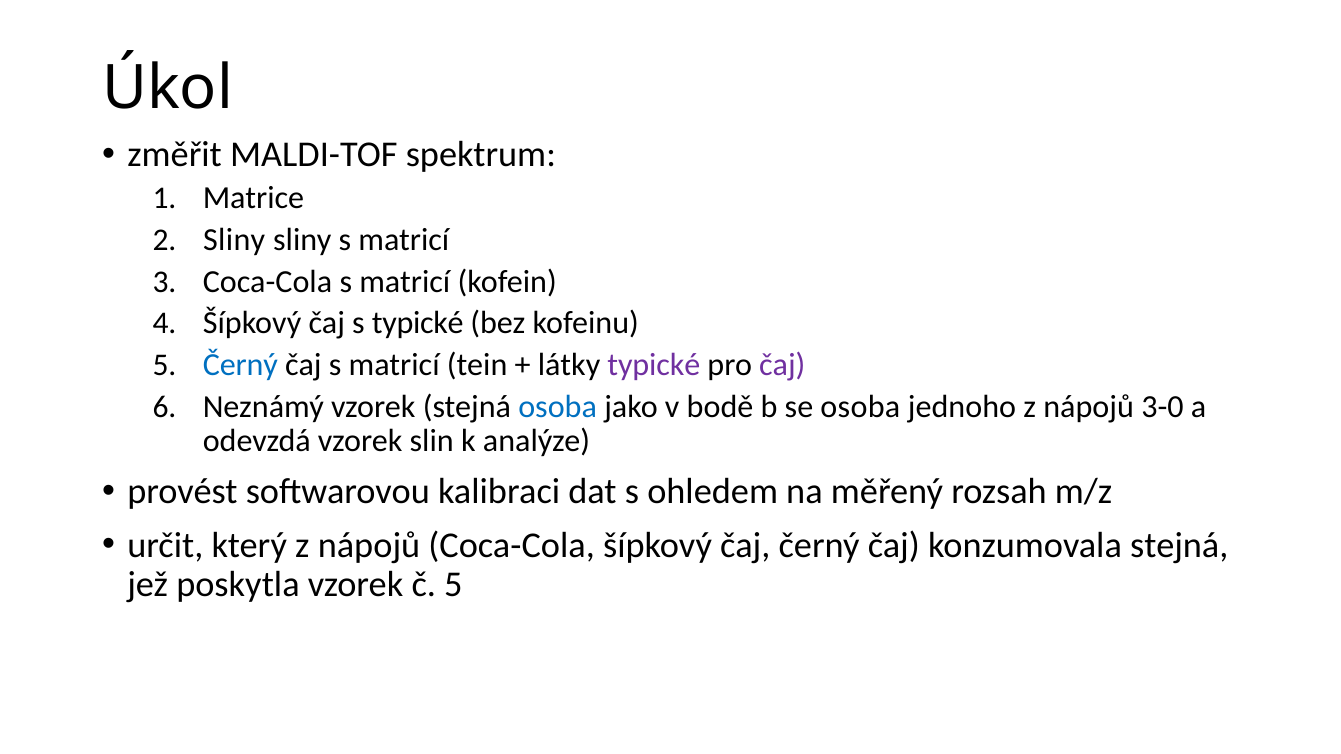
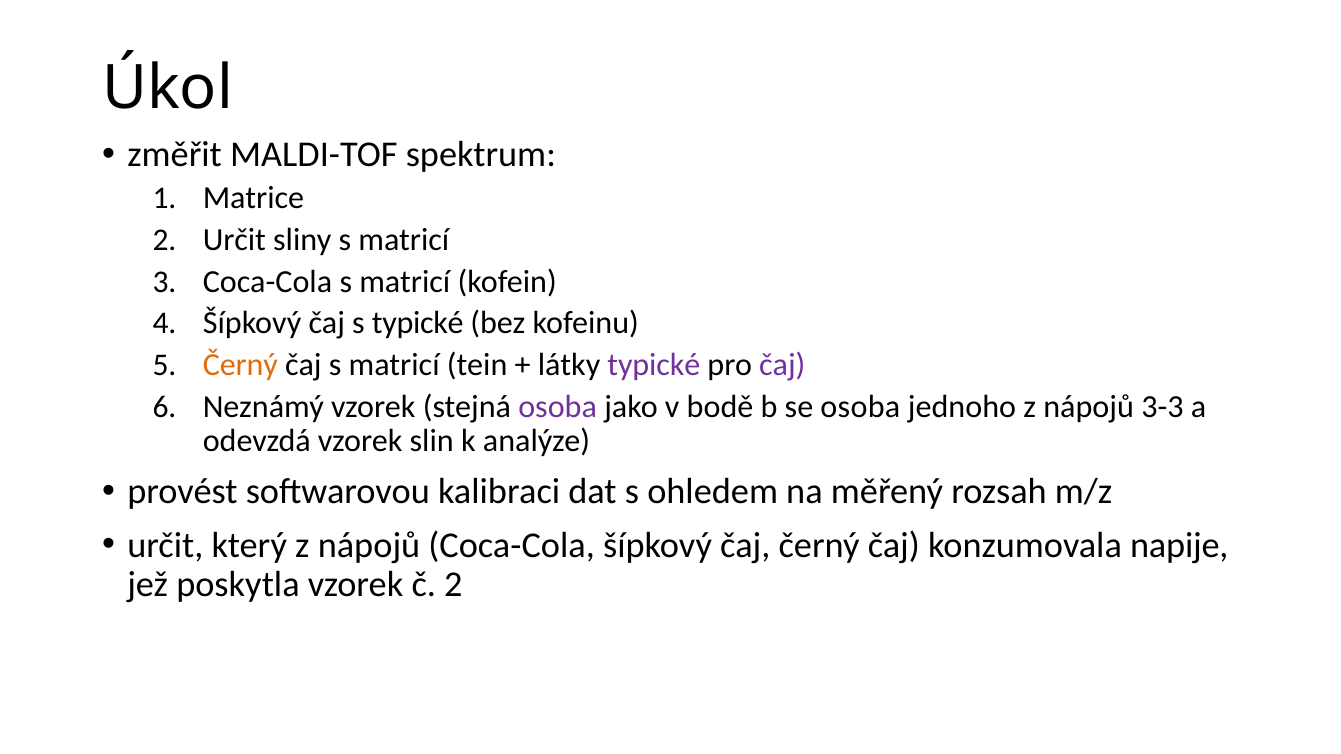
Sliny: Sliny -> Určit (234, 240)
Černý colour: blue -> orange (240, 365)
osoba colour: blue -> purple (558, 407)
3-0: 3-0 -> 3-3 (1162, 407)
konzumovala stejná: stejná -> napije (1179, 545)
č 5: 5 -> 2 (453, 585)
